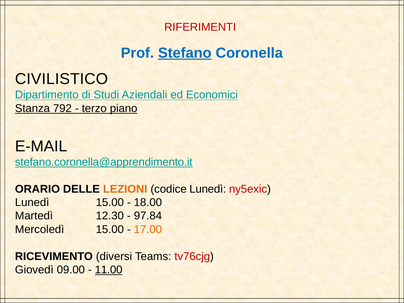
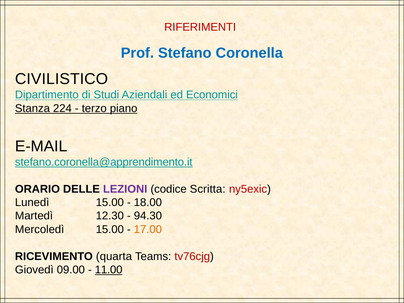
Stefano underline: present -> none (185, 53)
792: 792 -> 224 (62, 108)
LEZIONI colour: orange -> purple (125, 189)
codice Lunedì: Lunedì -> Scritta (208, 189)
97.84: 97.84 -> 94.30 (148, 216)
diversi: diversi -> quarta (114, 256)
